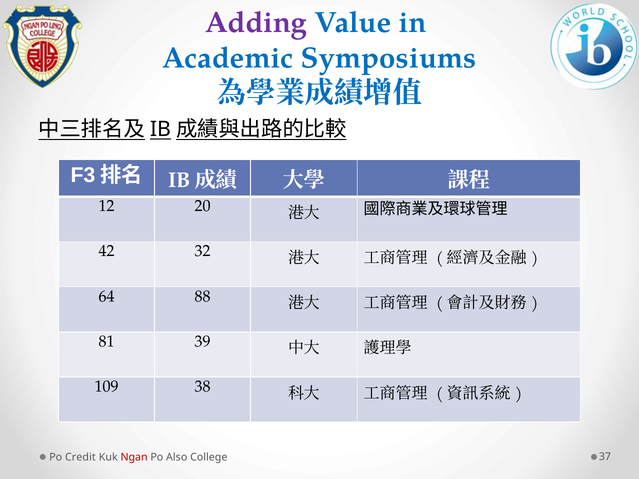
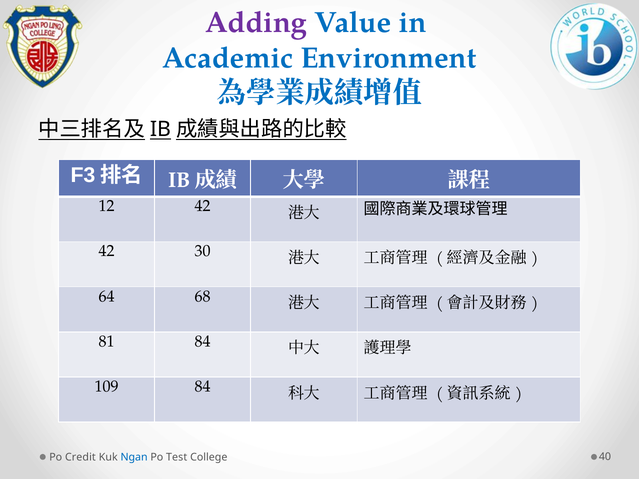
Symposiums: Symposiums -> Environment (389, 58)
12 20: 20 -> 42 (203, 206)
32: 32 -> 30 (203, 251)
88: 88 -> 68 (203, 296)
81 39: 39 -> 84 (203, 342)
109 38: 38 -> 84 (203, 387)
Ngan colour: red -> blue (134, 458)
Also: Also -> Test (177, 458)
37: 37 -> 40 (605, 457)
